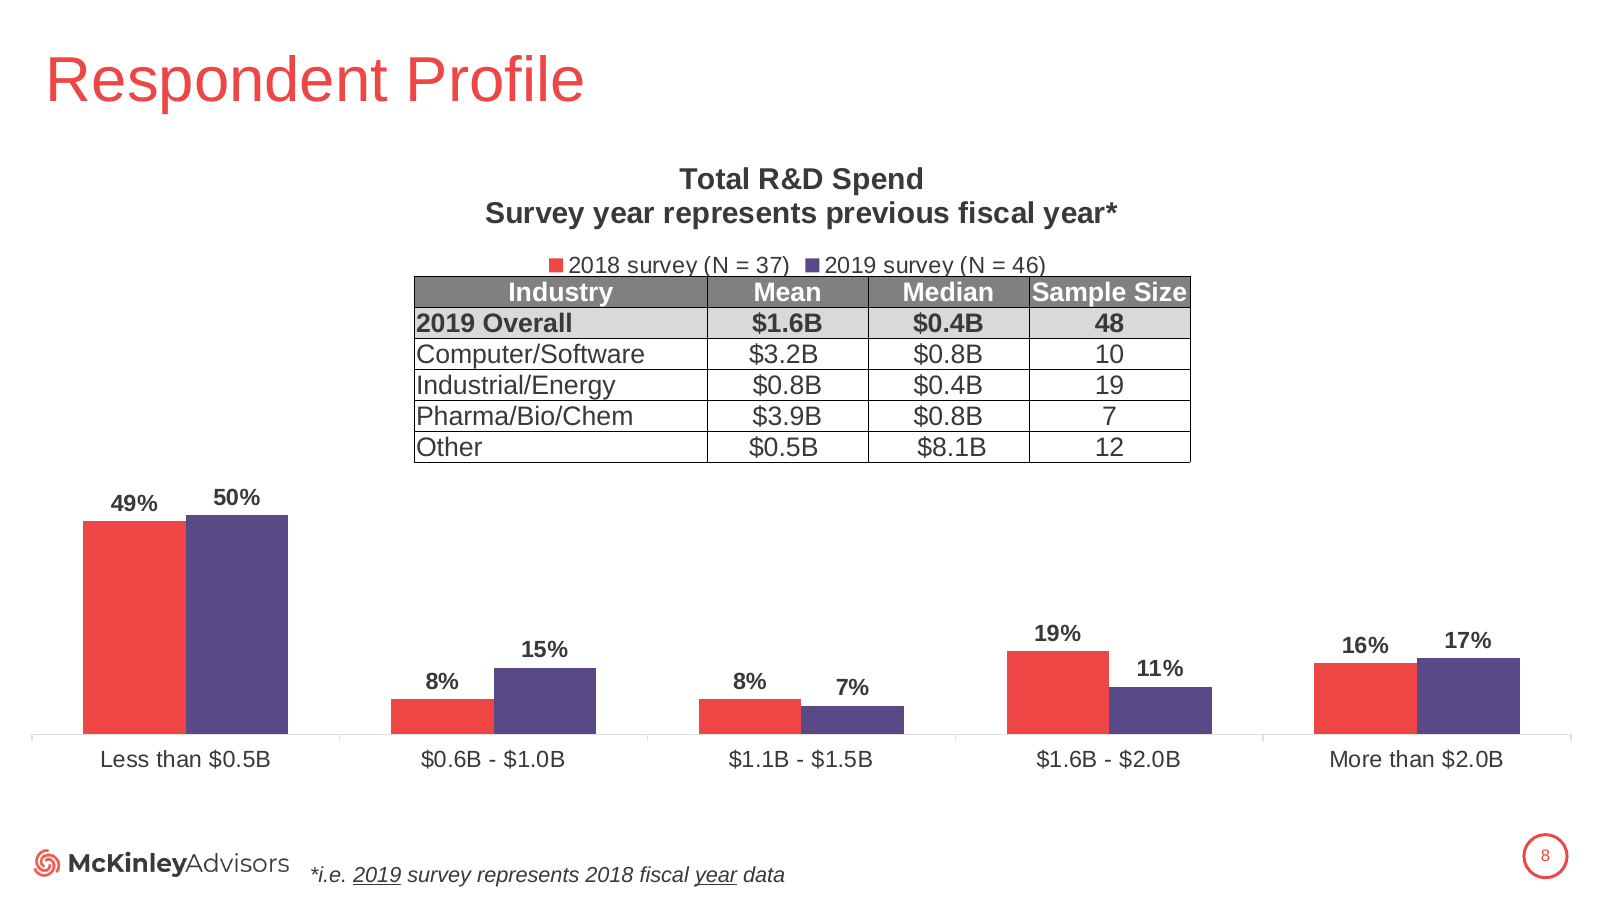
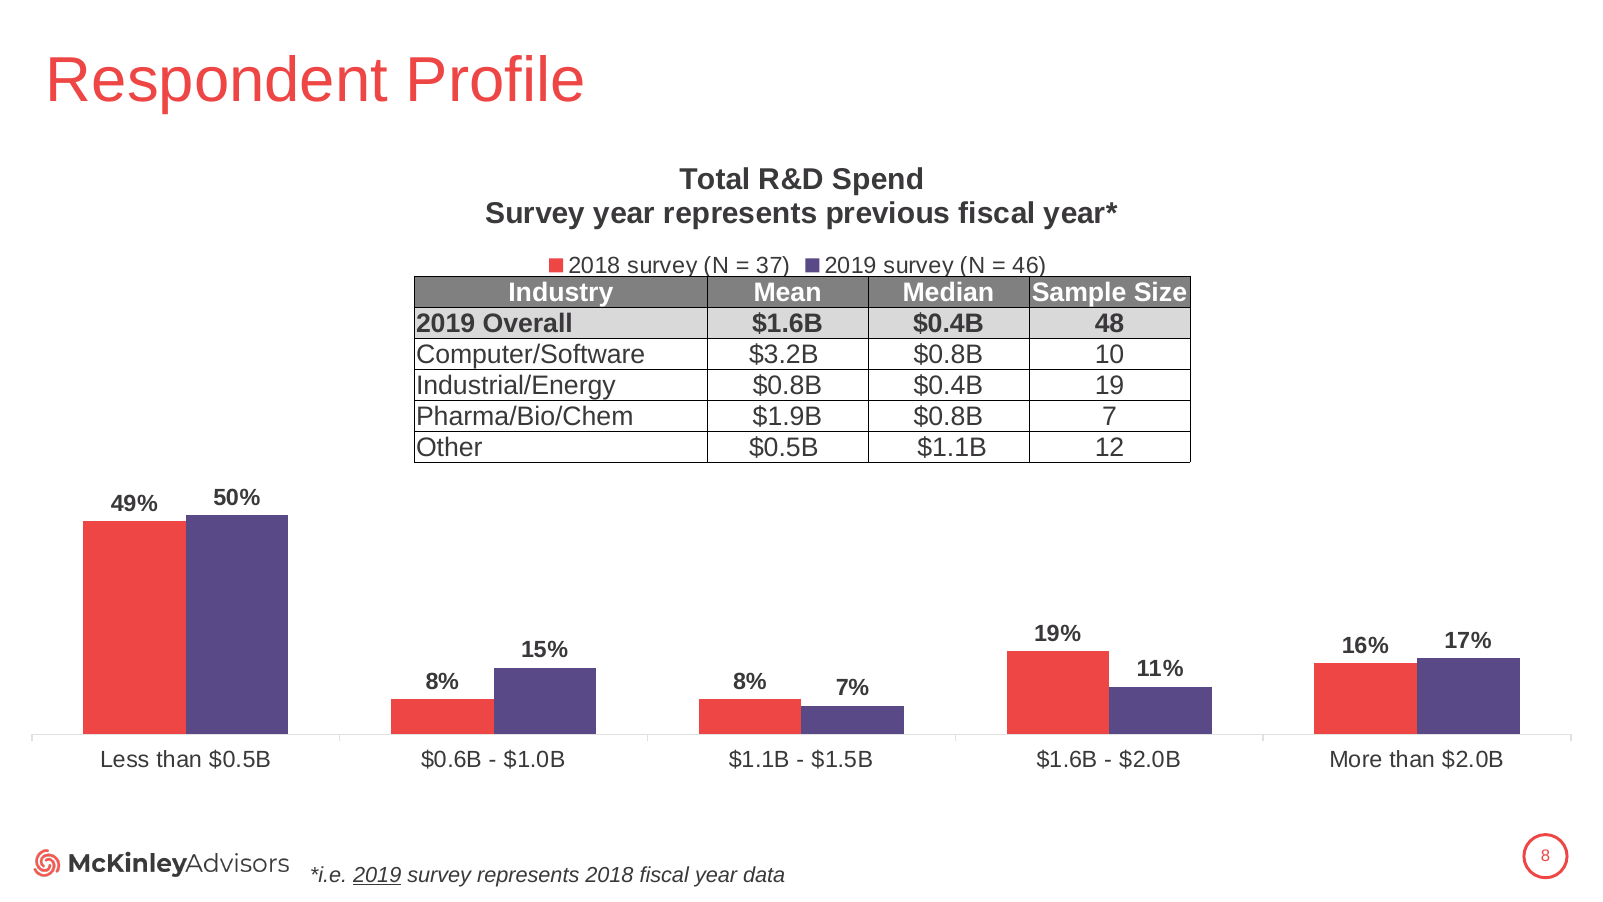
$3.9B: $3.9B -> $1.9B (787, 416)
$0.5B $8.1B: $8.1B -> $1.1B (952, 447)
year underline: present -> none (716, 875)
